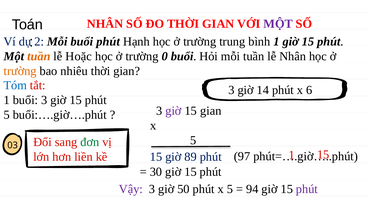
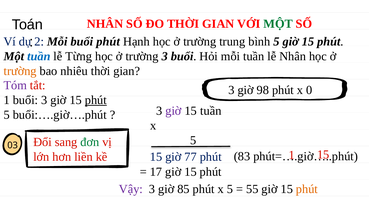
MỘT colour: purple -> green (278, 24)
bình 1: 1 -> 5 (276, 41)
tuần colour: orange -> blue (39, 56)
Hoặc: Hoặc -> Từng (79, 56)
trường 0: 0 -> 3 (165, 56)
Tóm colour: blue -> purple (15, 85)
14: 14 -> 98 (263, 90)
6: 6 -> 0 (309, 90)
phút underline: none -> present (96, 100)
15 gian: gian -> tuần (211, 111)
89: 89 -> 77 (191, 156)
97: 97 -> 83 (242, 156)
30: 30 -> 17 (156, 171)
50: 50 -> 85 (183, 189)
94: 94 -> 55 (252, 189)
phút colour: purple -> orange (307, 189)
